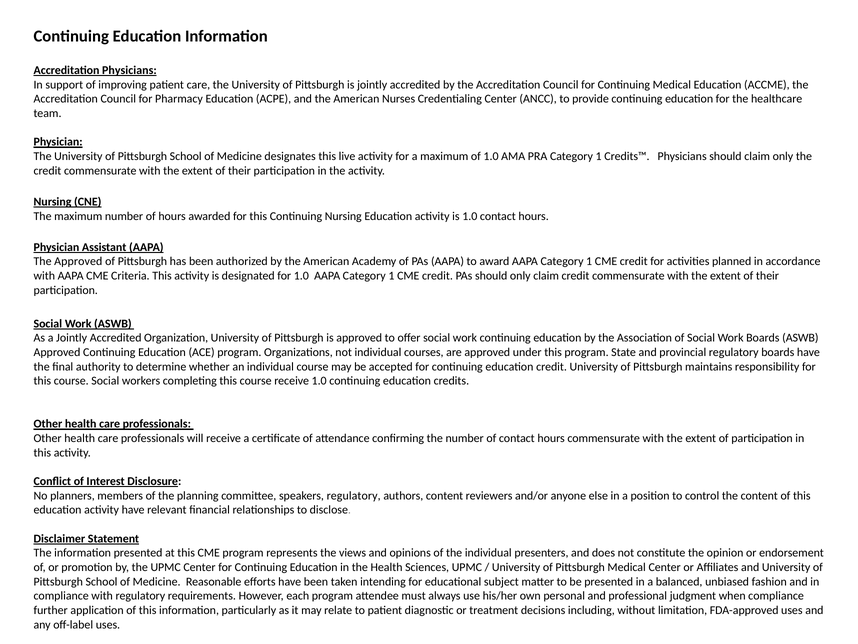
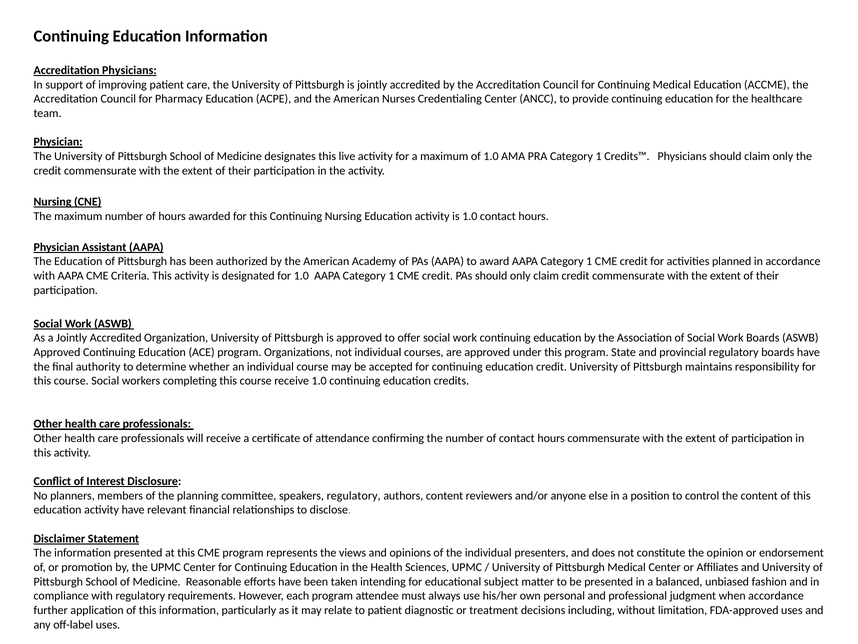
The Approved: Approved -> Education (78, 261)
when compliance: compliance -> accordance (776, 596)
